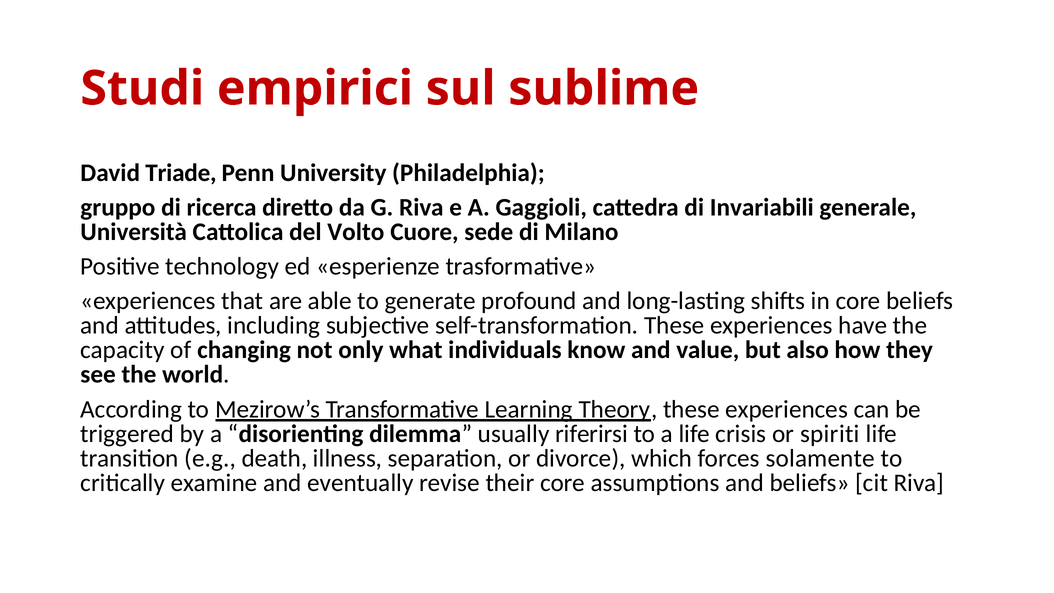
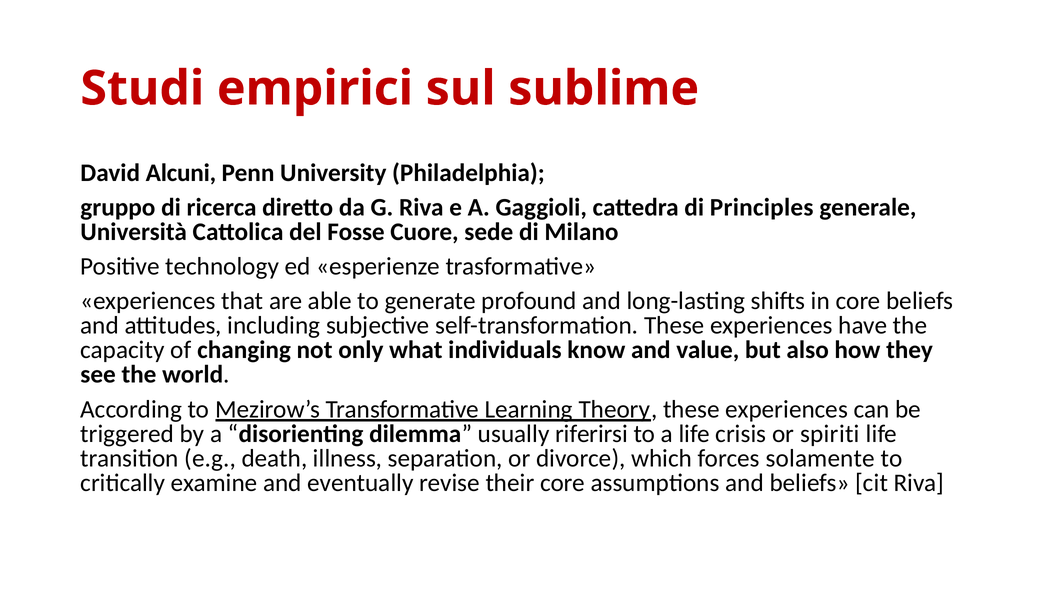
Triade: Triade -> Alcuni (181, 173)
Invariabili: Invariabili -> Principles (762, 207)
Volto: Volto -> Fosse (356, 232)
